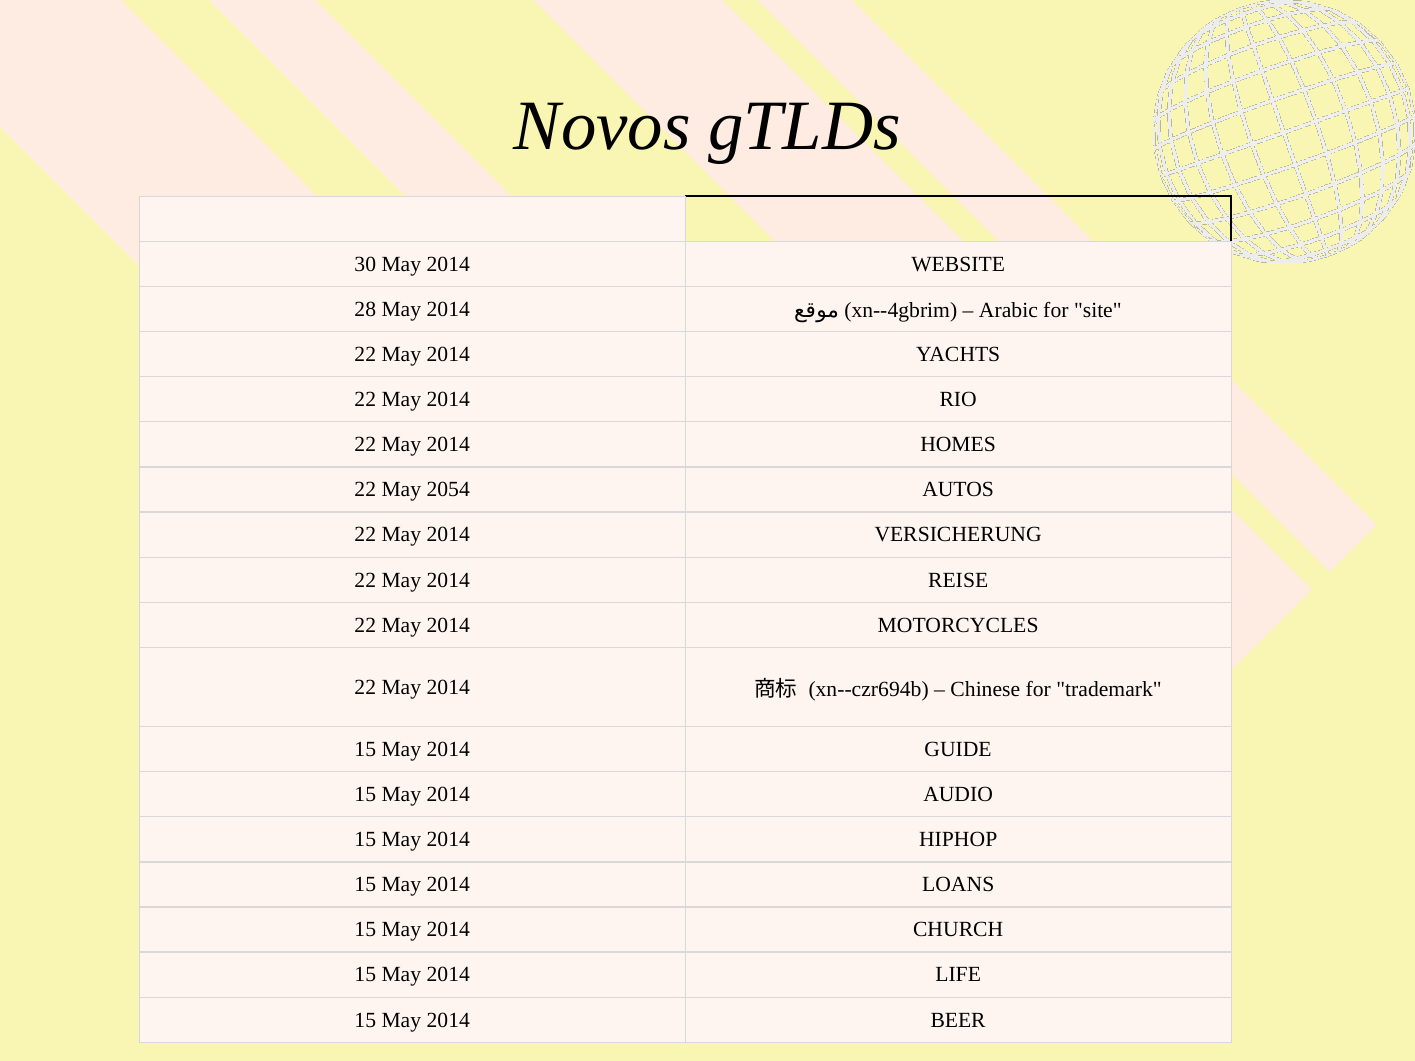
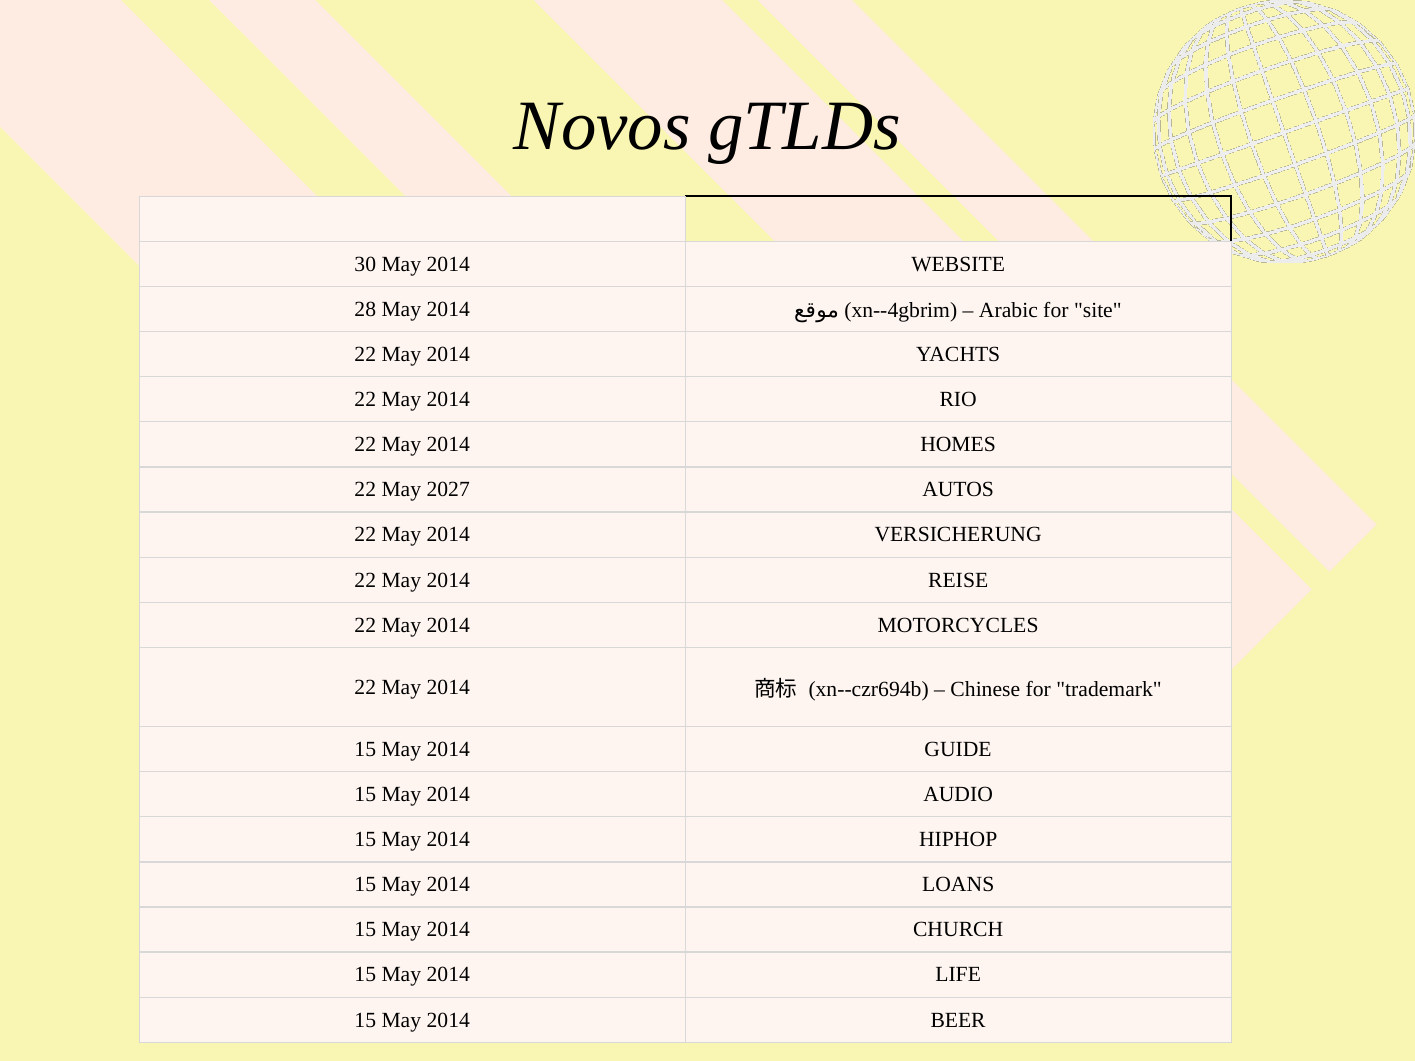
2054: 2054 -> 2027 (448, 490)
